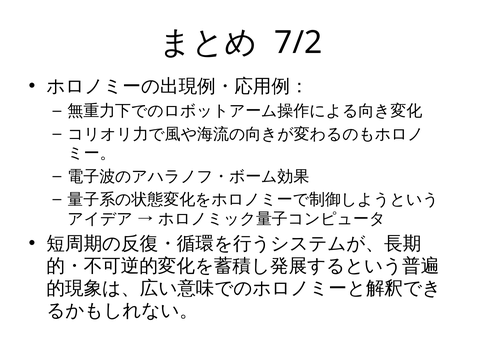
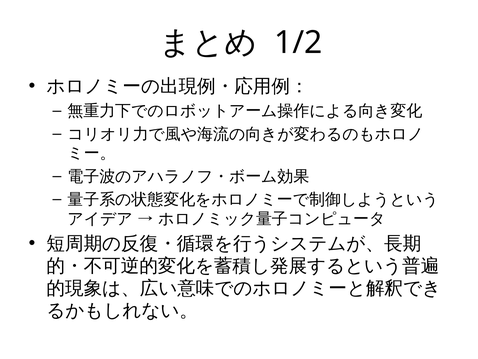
7/2: 7/2 -> 1/2 (298, 43)
